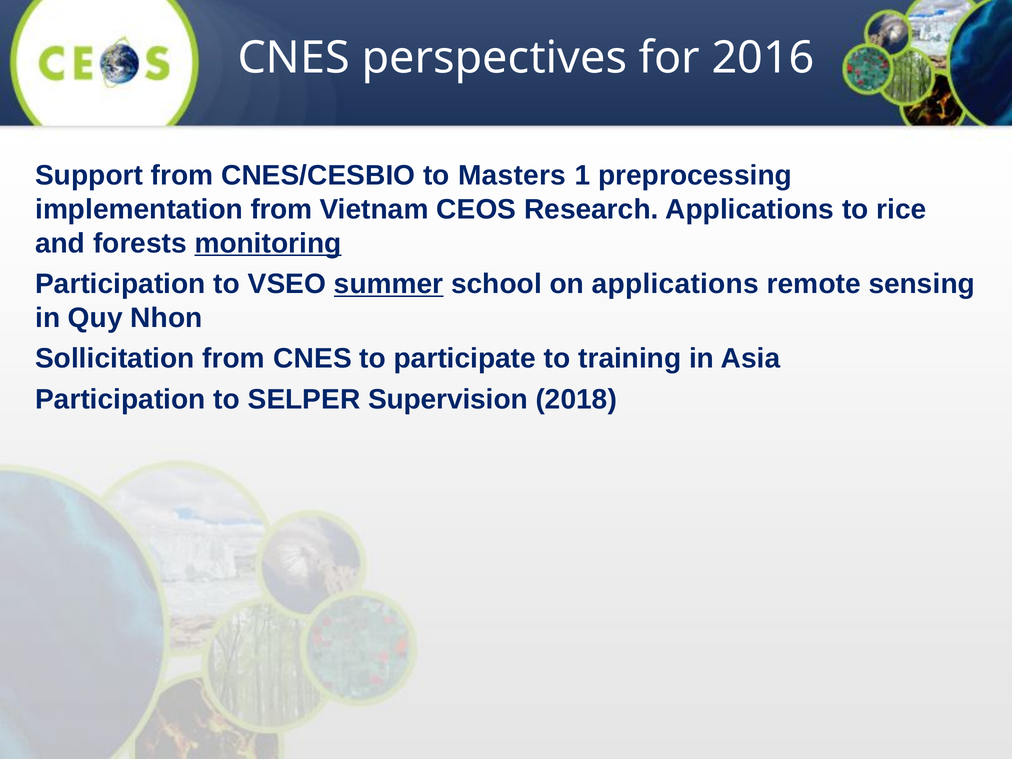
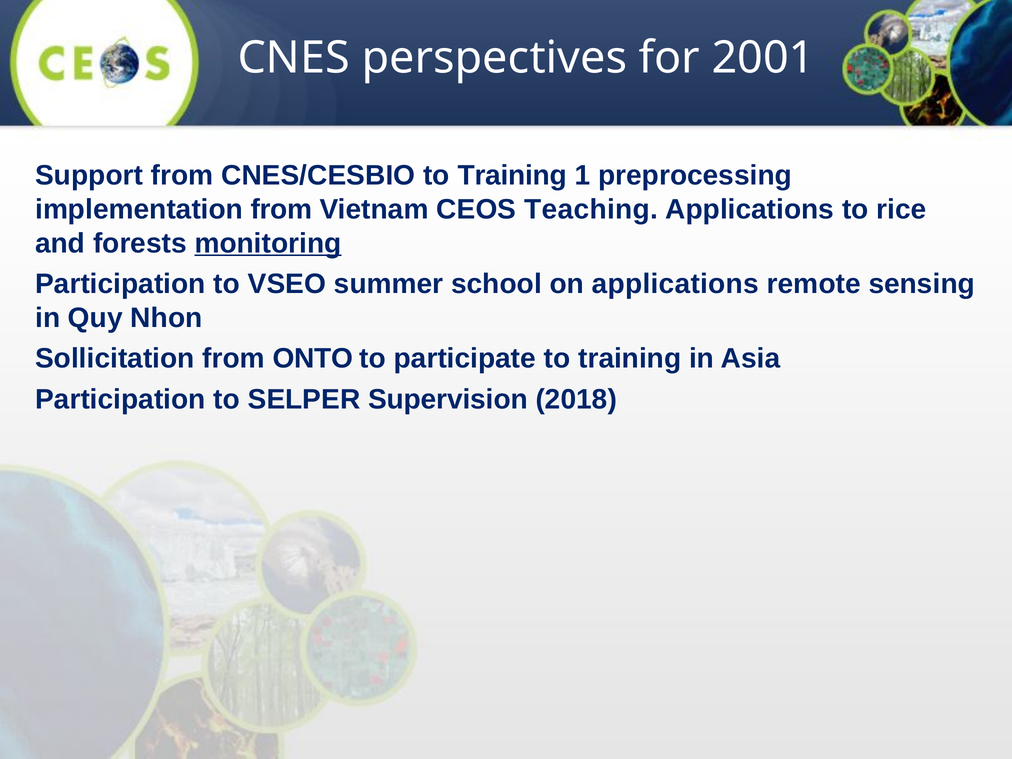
2016: 2016 -> 2001 (763, 58)
CNES/CESBIO to Masters: Masters -> Training (512, 176)
Research: Research -> Teaching (591, 209)
summer underline: present -> none (389, 284)
from CNES: CNES -> ONTO (313, 359)
